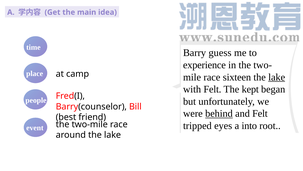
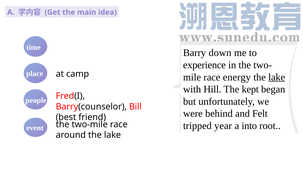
guess: guess -> down (220, 53)
sixteen: sixteen -> energy (237, 77)
with Felt: Felt -> Hill (212, 89)
behind underline: present -> none (219, 113)
eyes: eyes -> year (223, 125)
